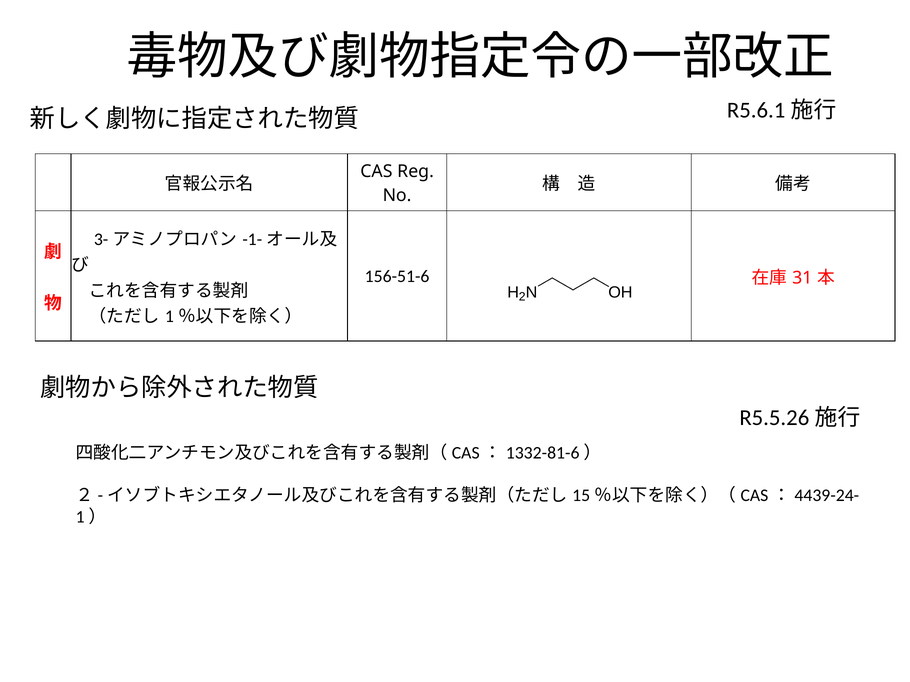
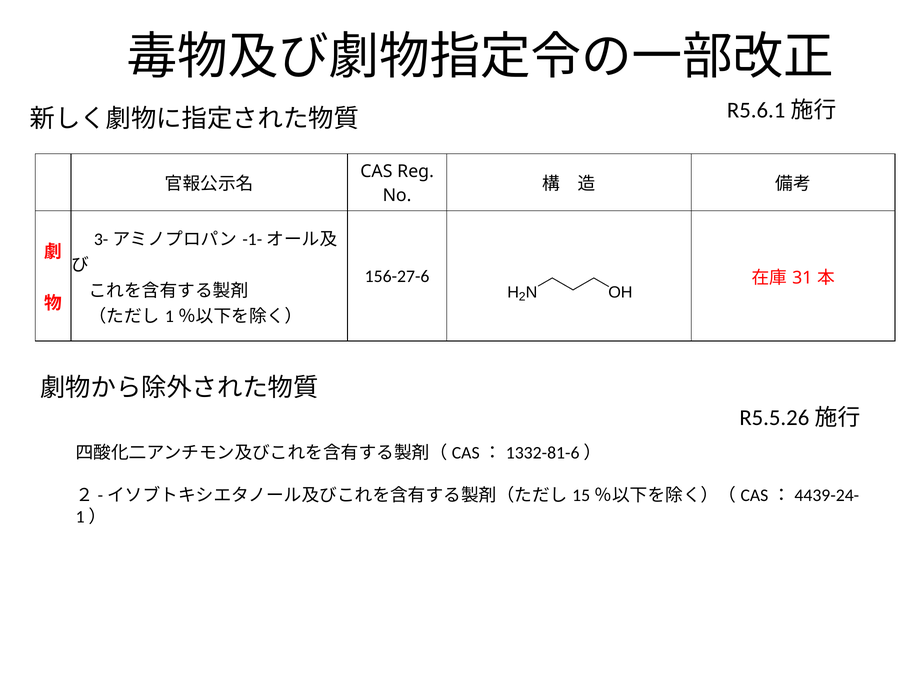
156-51-6: 156-51-6 -> 156-27-6 (397, 276)
